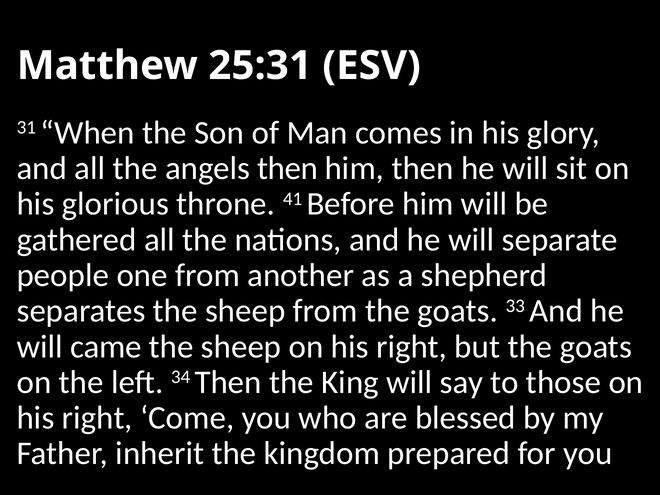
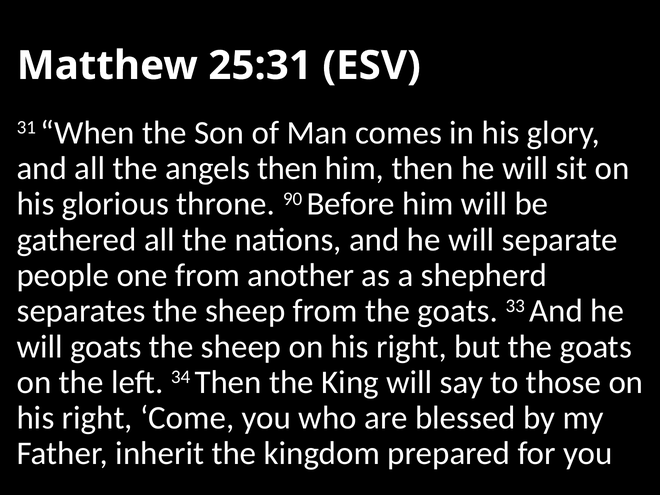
41: 41 -> 90 (293, 199)
will came: came -> goats (106, 347)
